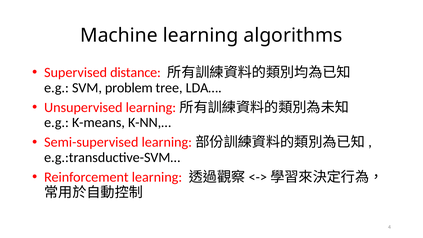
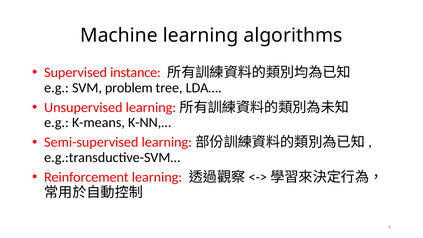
distance: distance -> instance (135, 72)
